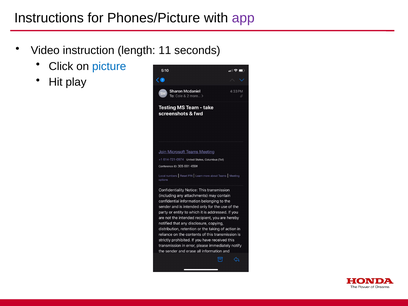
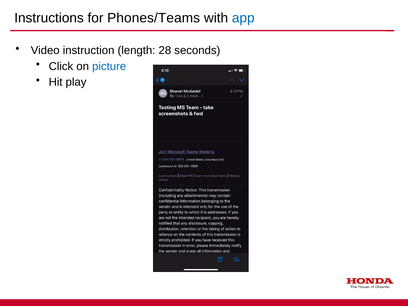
Phones/Picture: Phones/Picture -> Phones/Teams (154, 18)
app colour: purple -> blue (243, 18)
11: 11 -> 28 (165, 50)
